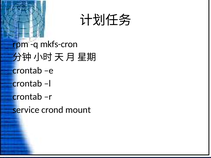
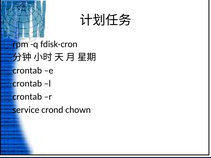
mkfs-cron: mkfs-cron -> fdisk-cron (59, 44)
mount: mount -> chown (78, 110)
